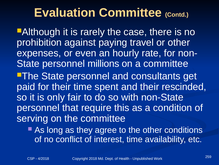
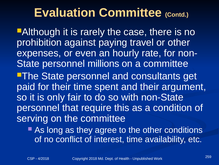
rescinded: rescinded -> argument (184, 86)
